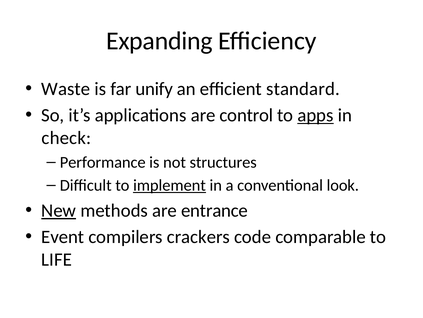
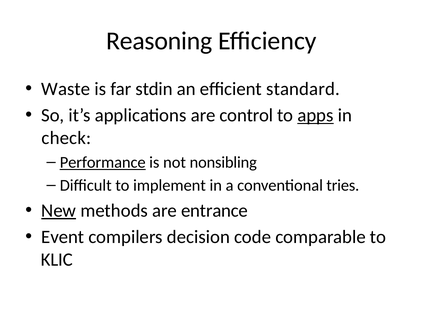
Expanding: Expanding -> Reasoning (159, 41)
unify: unify -> stdin (154, 89)
Performance underline: none -> present (103, 162)
structures: structures -> nonsibling (223, 162)
implement underline: present -> none (169, 185)
look: look -> tries (343, 185)
crackers: crackers -> decision (198, 236)
LIFE: LIFE -> KLIC (57, 259)
